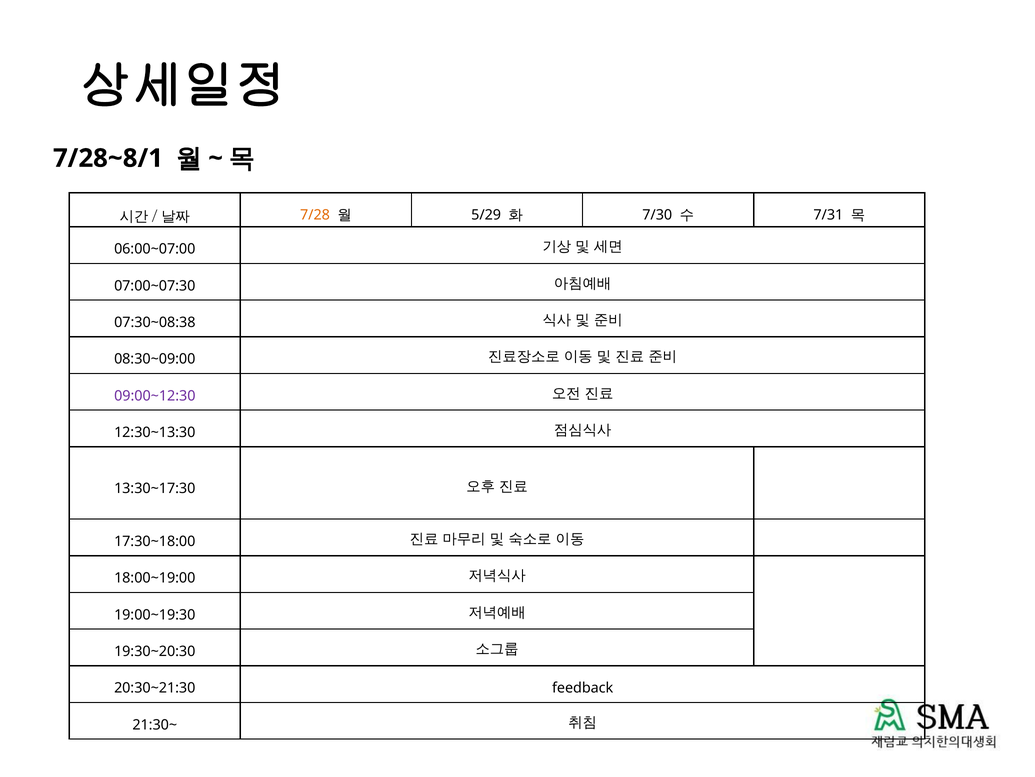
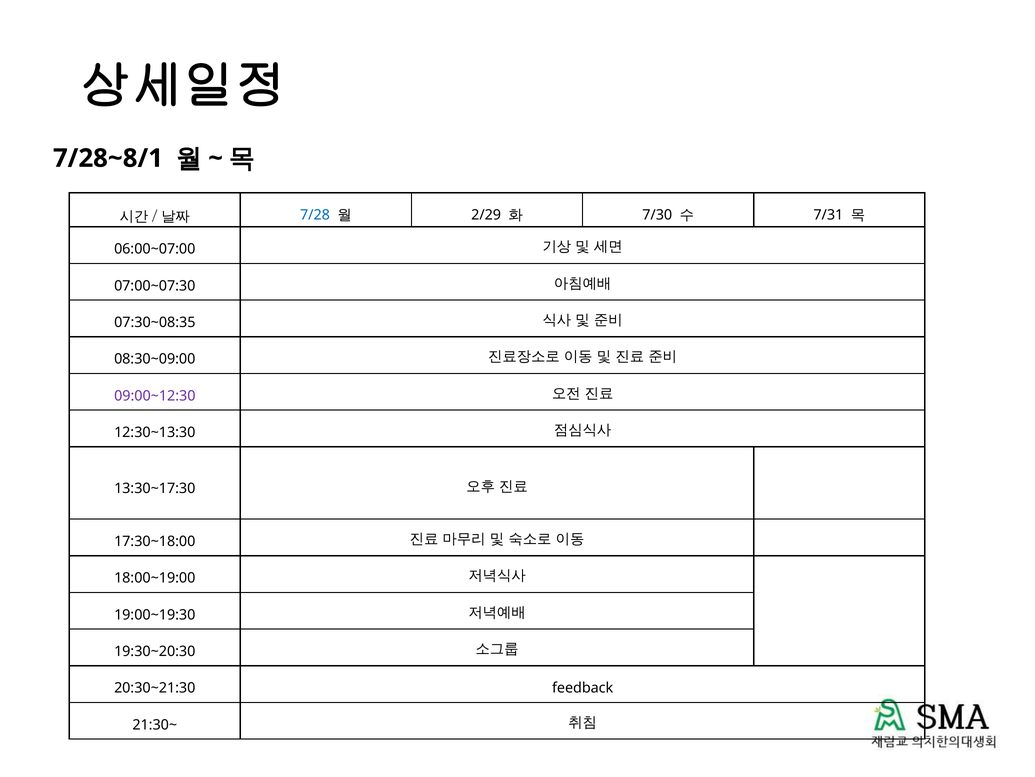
7/28 colour: orange -> blue (315, 215)
5/29: 5/29 -> 2/29 (486, 215)
07:30~08:38: 07:30~08:38 -> 07:30~08:35 (155, 322)
